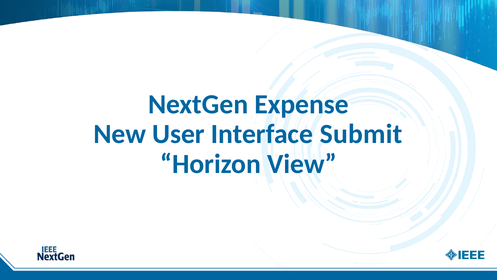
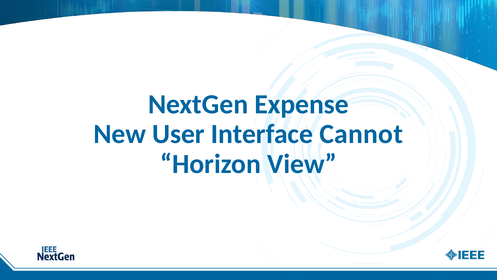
Submit: Submit -> Cannot (361, 134)
